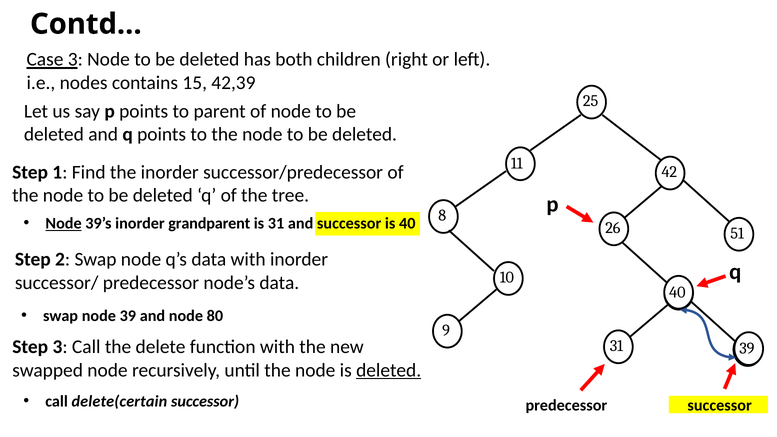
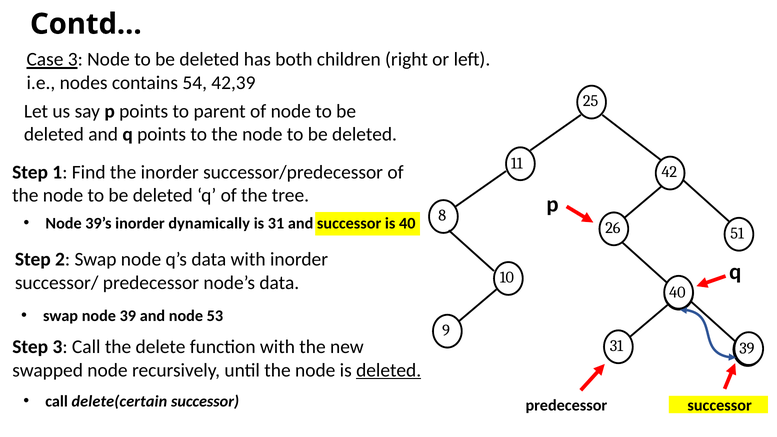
15: 15 -> 54 (195, 83)
Node underline: present -> none (64, 223)
grandparent: grandparent -> dynamically (209, 223)
80: 80 -> 53 (215, 316)
